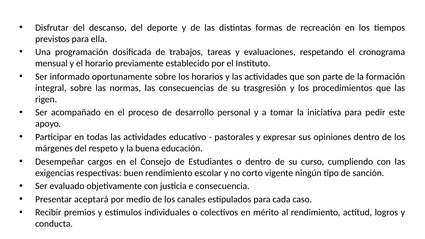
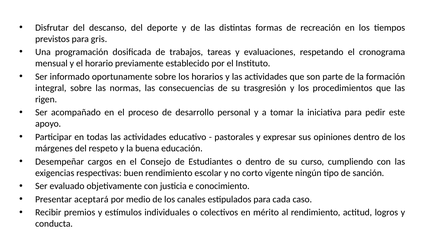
ella: ella -> gris (99, 39)
consecuencia: consecuencia -> conocimiento (223, 186)
